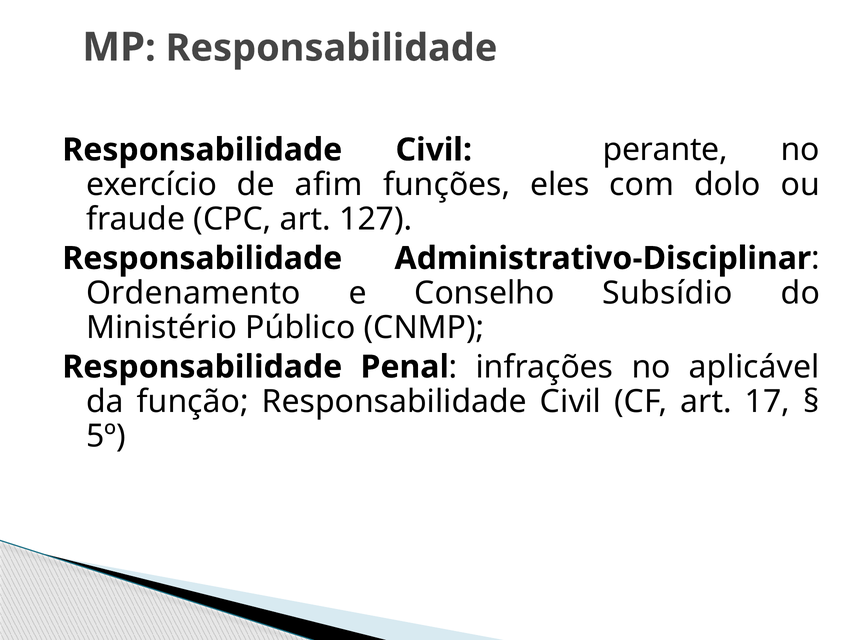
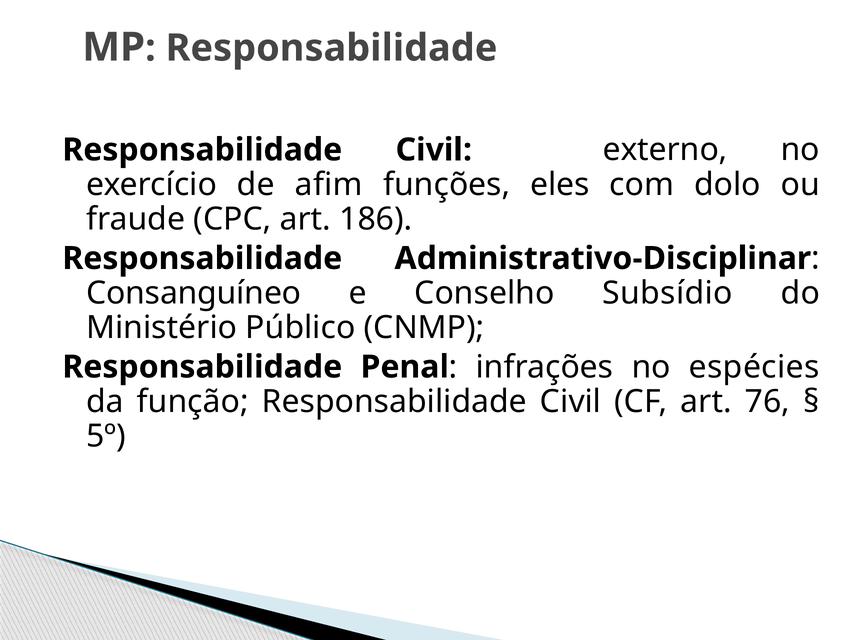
perante: perante -> externo (665, 150)
127: 127 -> 186 (376, 219)
Ordenamento: Ordenamento -> Consanguíneo (194, 293)
aplicável: aplicável -> espécies (754, 367)
17: 17 -> 76 (767, 401)
